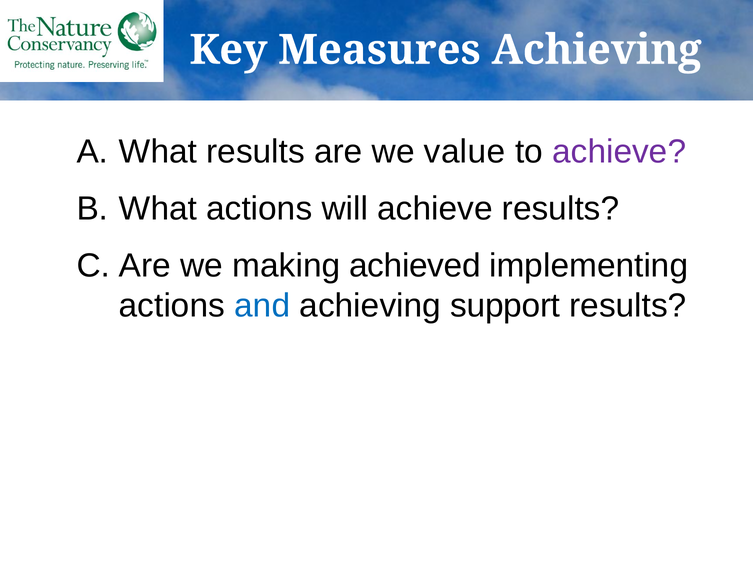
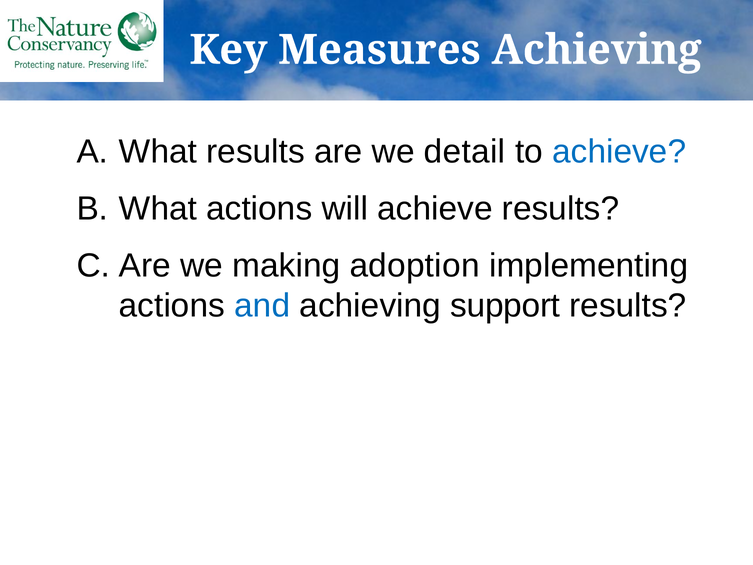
value: value -> detail (465, 152)
achieve colour: purple -> blue (619, 152)
achieved: achieved -> adoption (415, 265)
